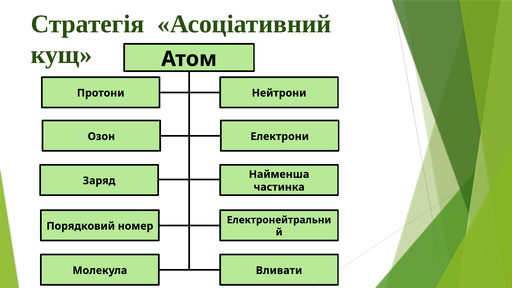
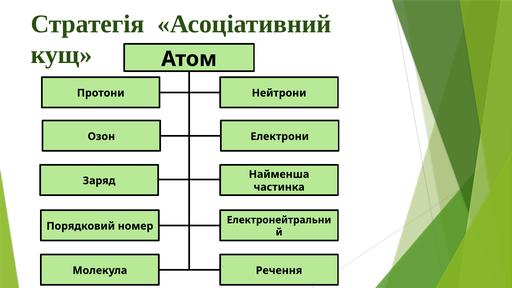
Вливати: Вливати -> Речення (279, 270)
